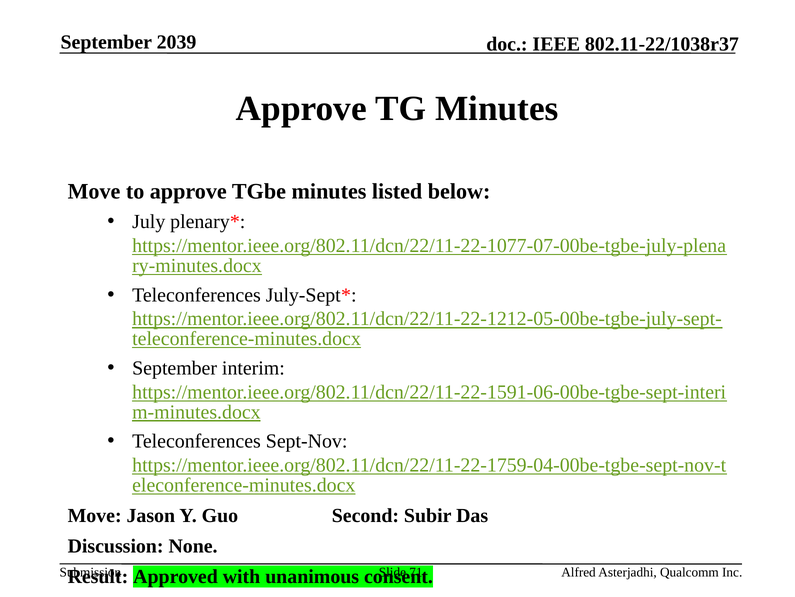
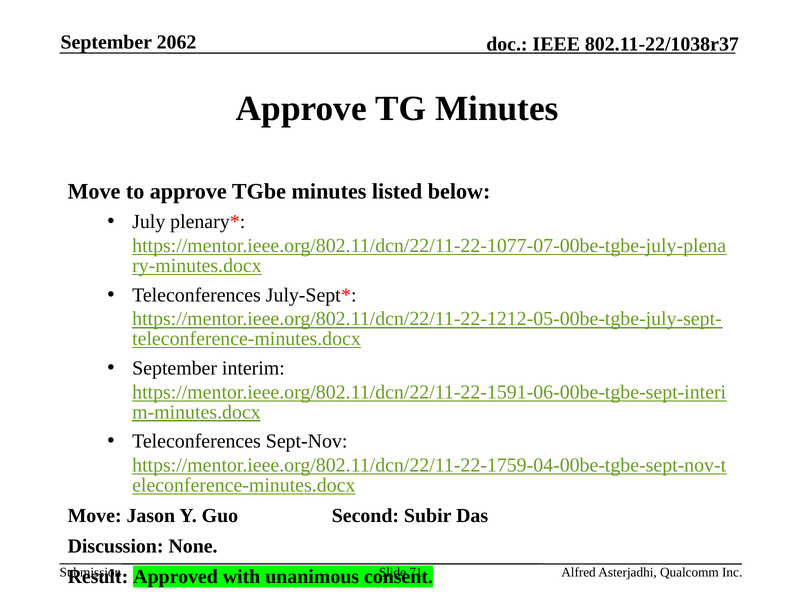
2039: 2039 -> 2062 (177, 42)
